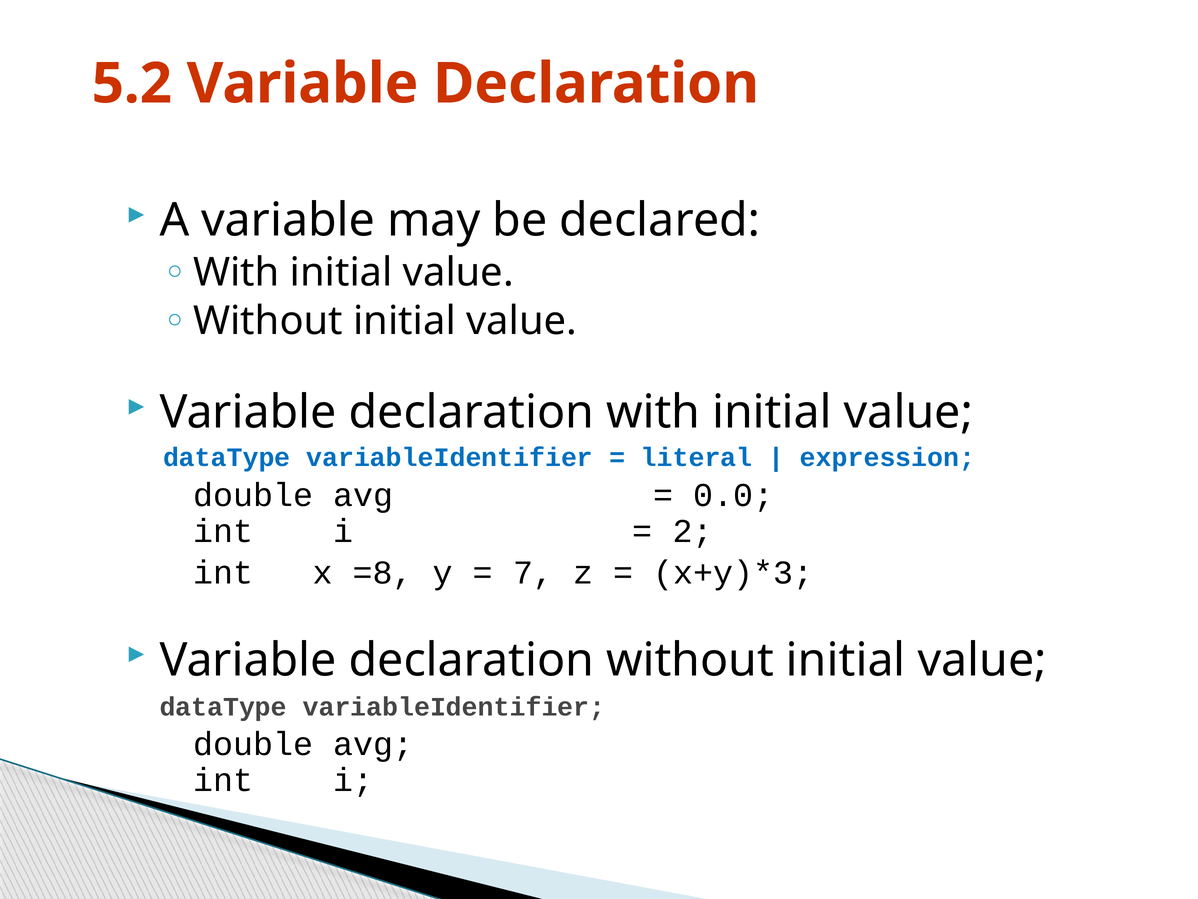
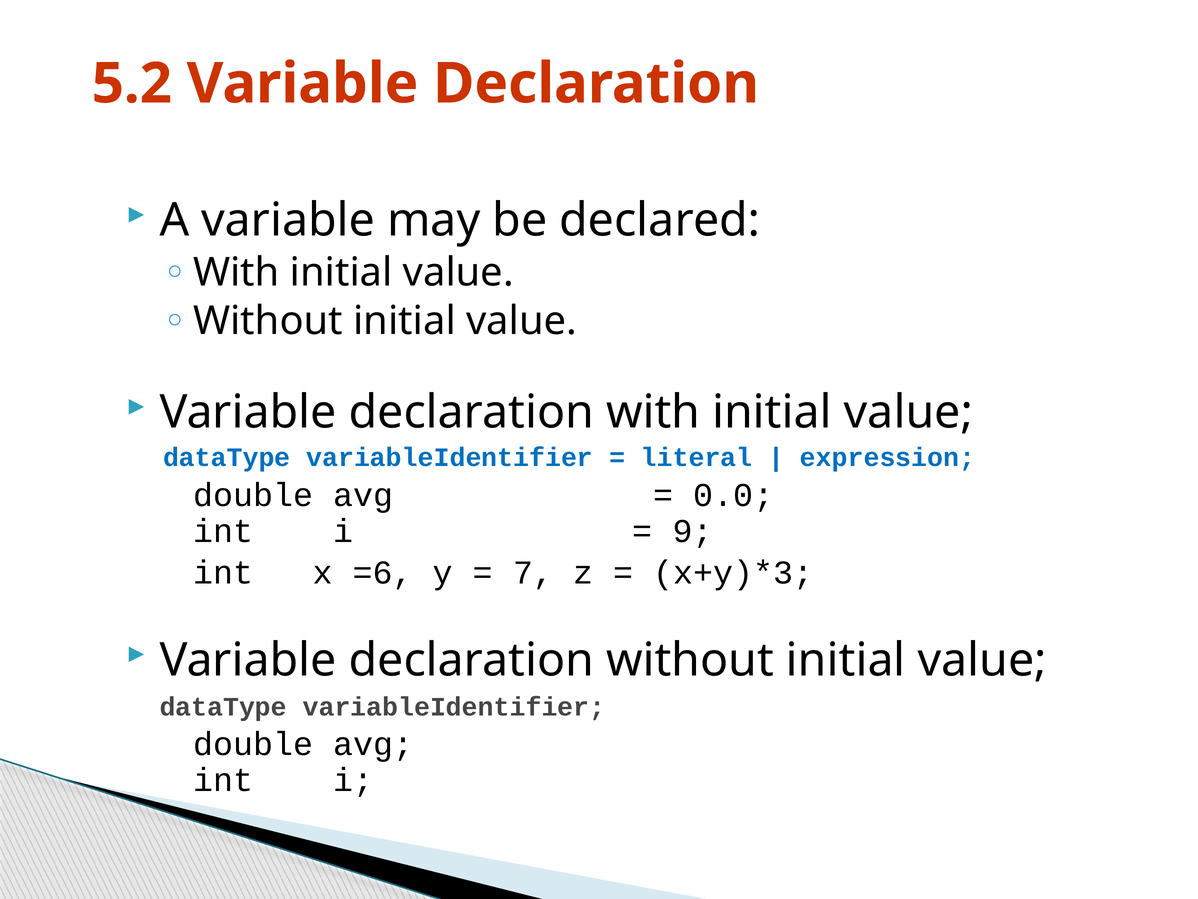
2: 2 -> 9 (693, 531)
=8: =8 -> =6 (383, 572)
